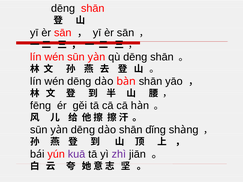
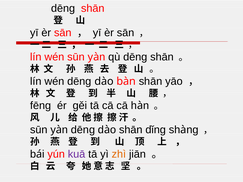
zhì colour: purple -> orange (119, 154)
